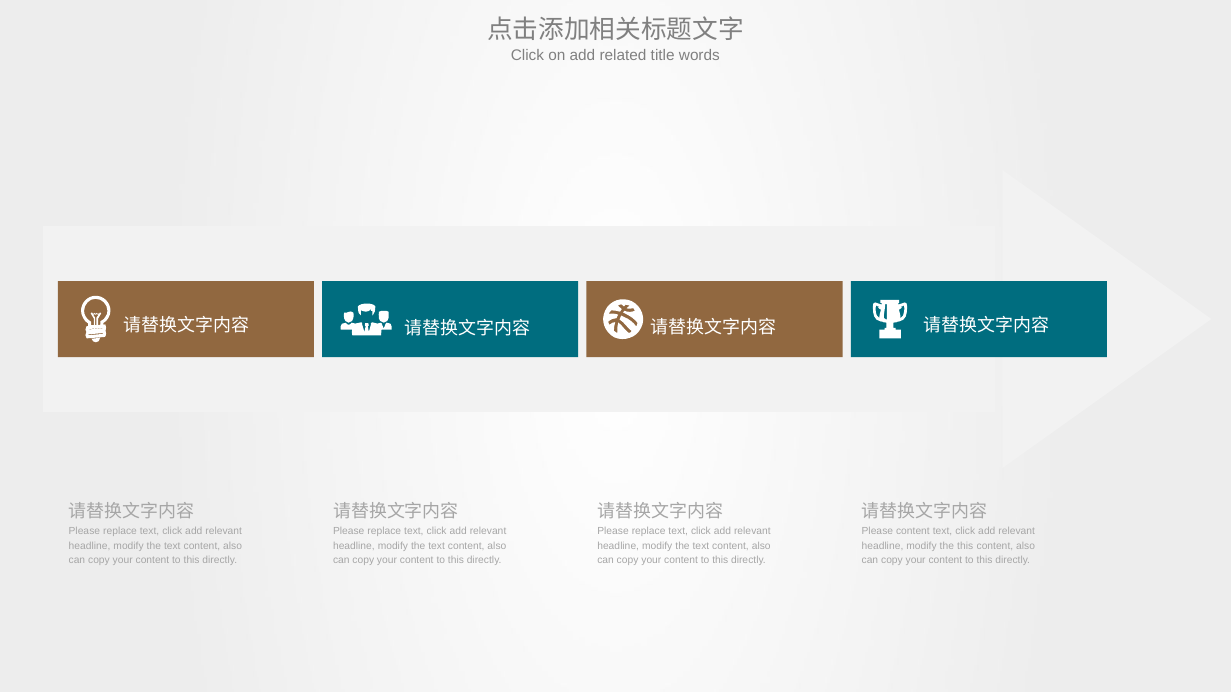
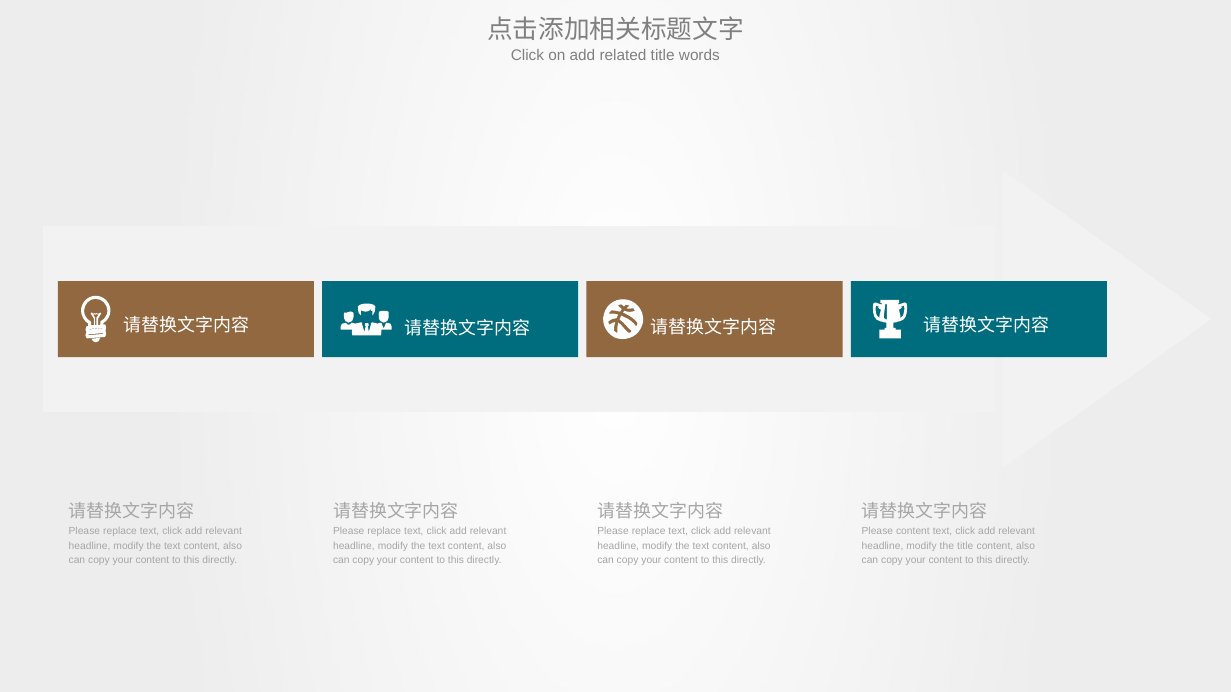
the this: this -> title (965, 546)
